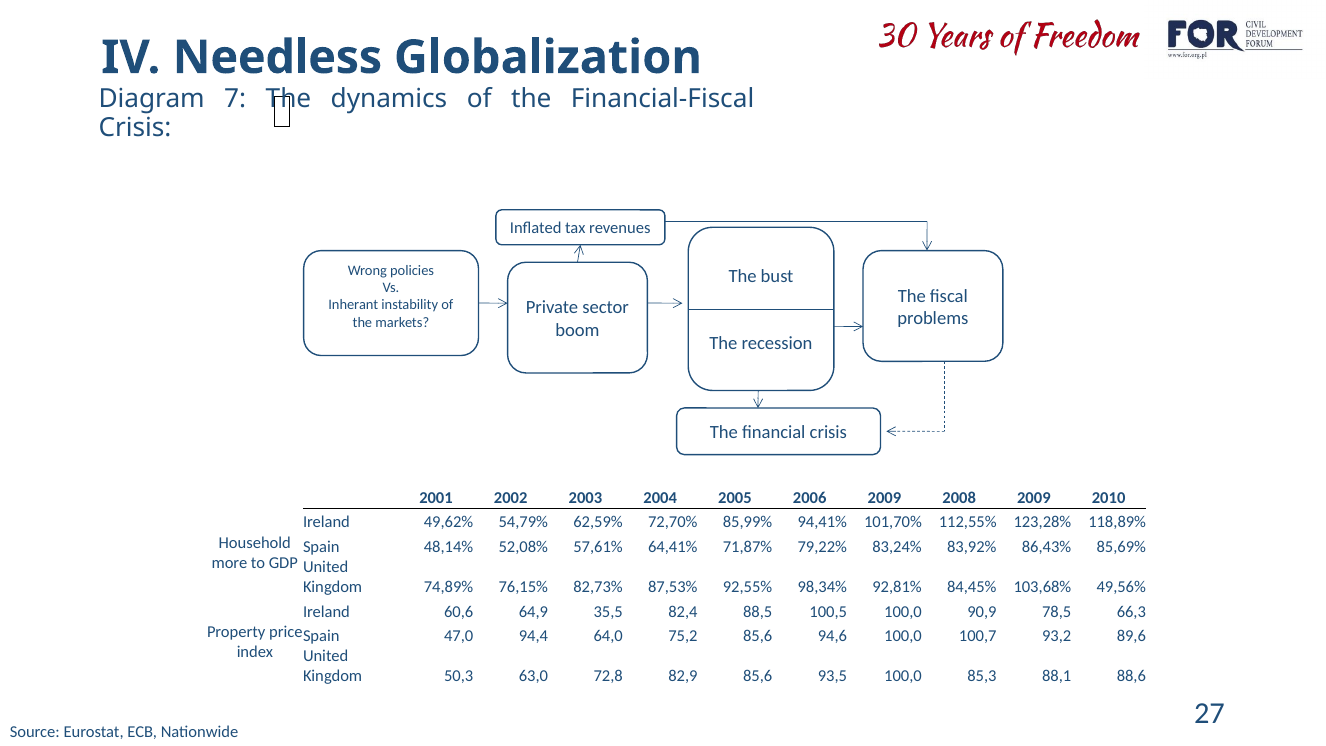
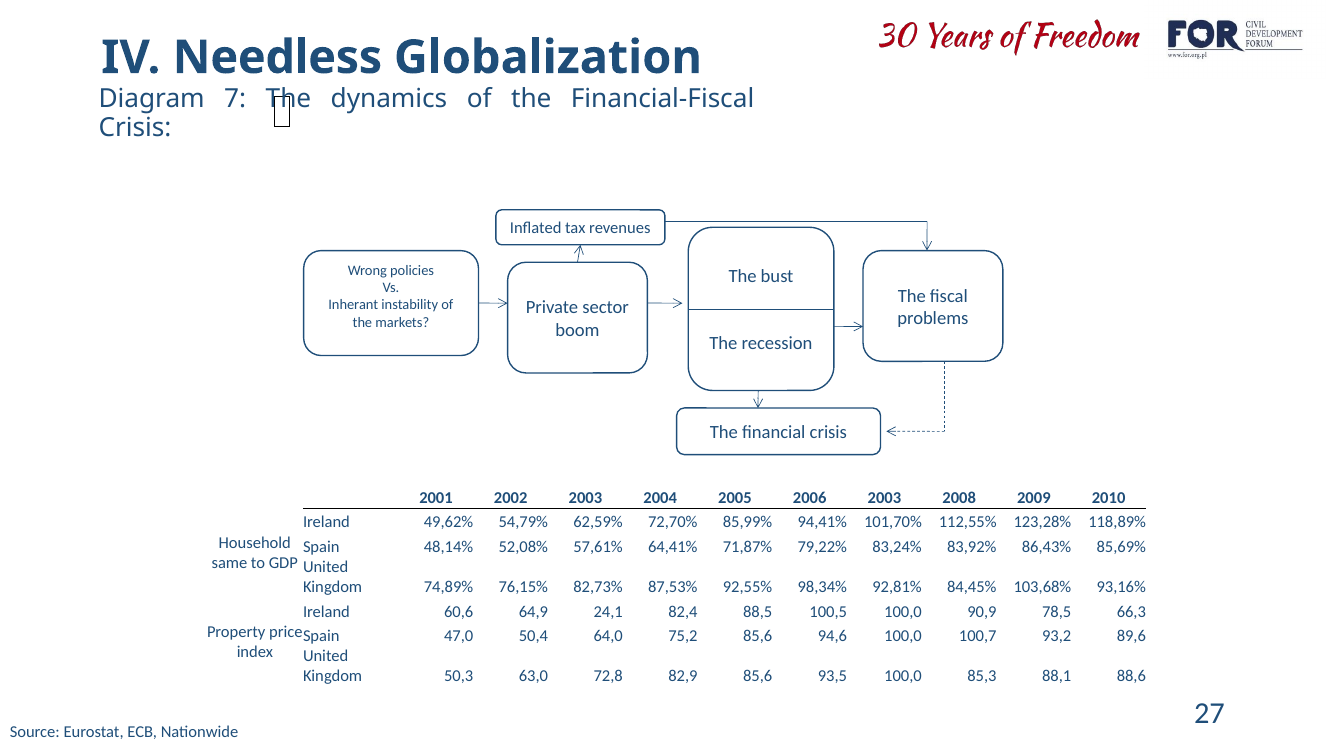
2006 2009: 2009 -> 2003 (884, 498)
more: more -> same (230, 563)
49,56%: 49,56% -> 93,16% (1121, 587)
35,5: 35,5 -> 24,1 (608, 611)
94,4: 94,4 -> 50,4 (533, 636)
